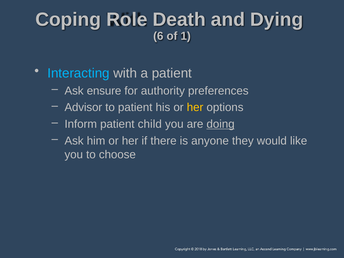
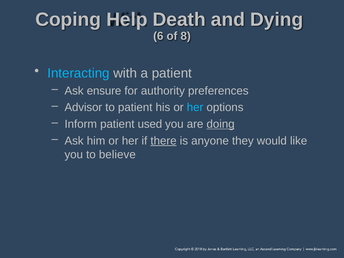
Role: Role -> Help (127, 19)
1: 1 -> 8 (186, 36)
her colour: yellow -> light blue (195, 107)
child: child -> used (150, 124)
there underline: none -> present (164, 141)
choose: choose -> believe (117, 154)
